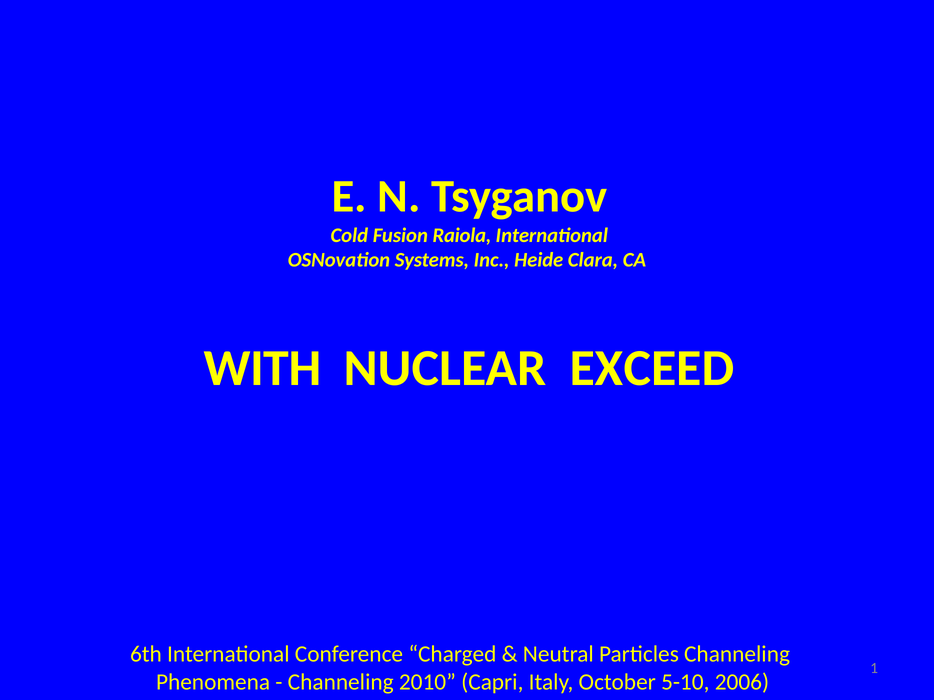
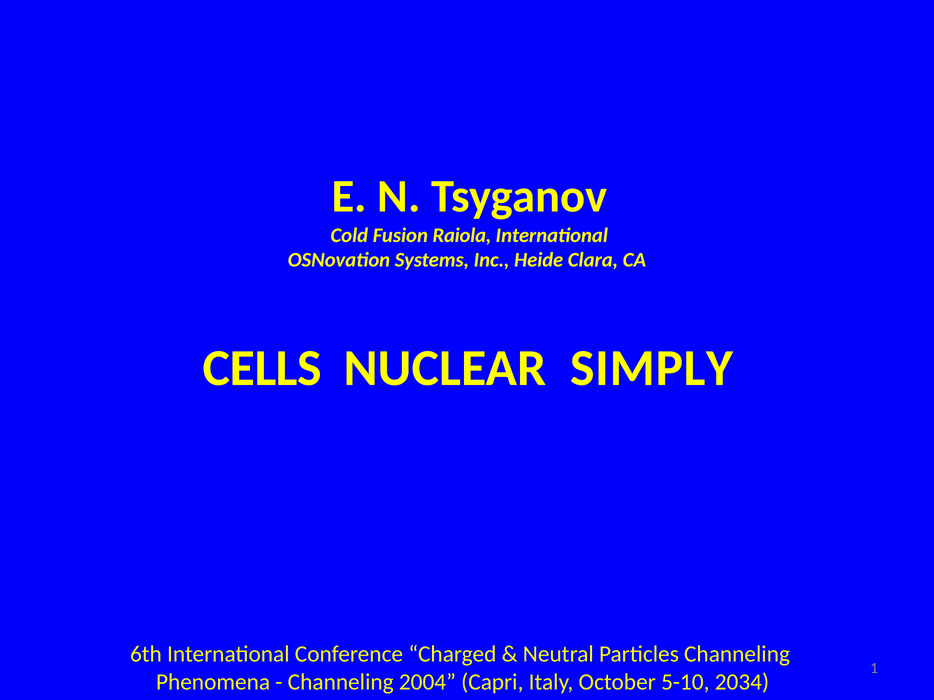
WITH: WITH -> CELLS (262, 368)
EXCEED: EXCEED -> SIMPLY (652, 368)
2010: 2010 -> 2004 (427, 683)
2006: 2006 -> 2034 (742, 683)
